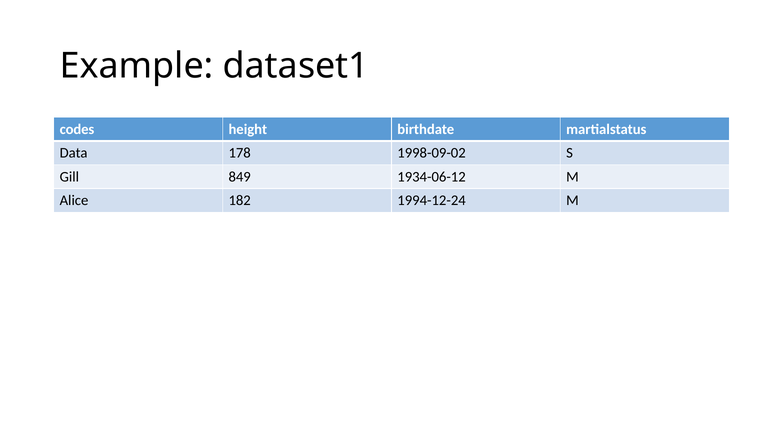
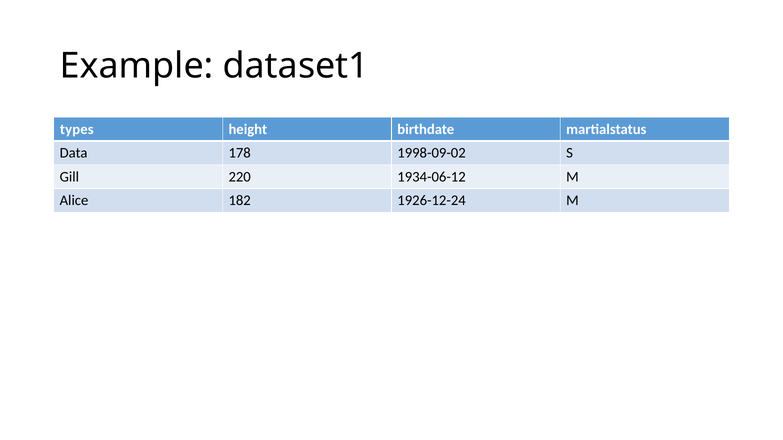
codes: codes -> types (77, 129)
849: 849 -> 220 (240, 177)
1994-12-24: 1994-12-24 -> 1926-12-24 (432, 201)
